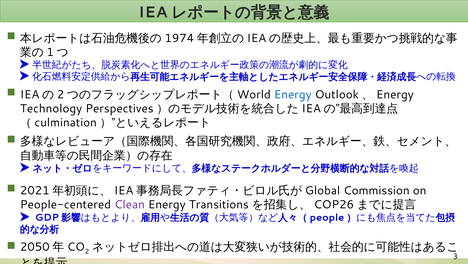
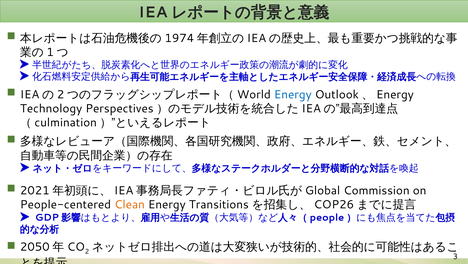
Clean colour: purple -> orange (130, 204)
